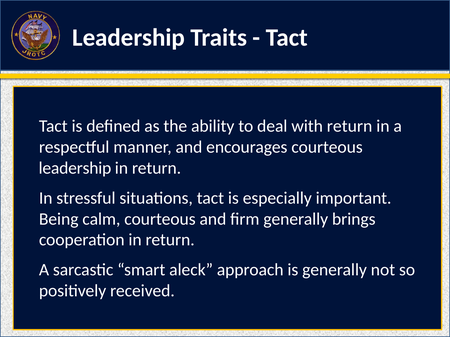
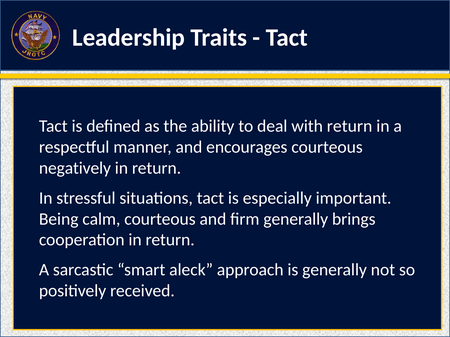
leadership: leadership -> negatively (75, 168)
